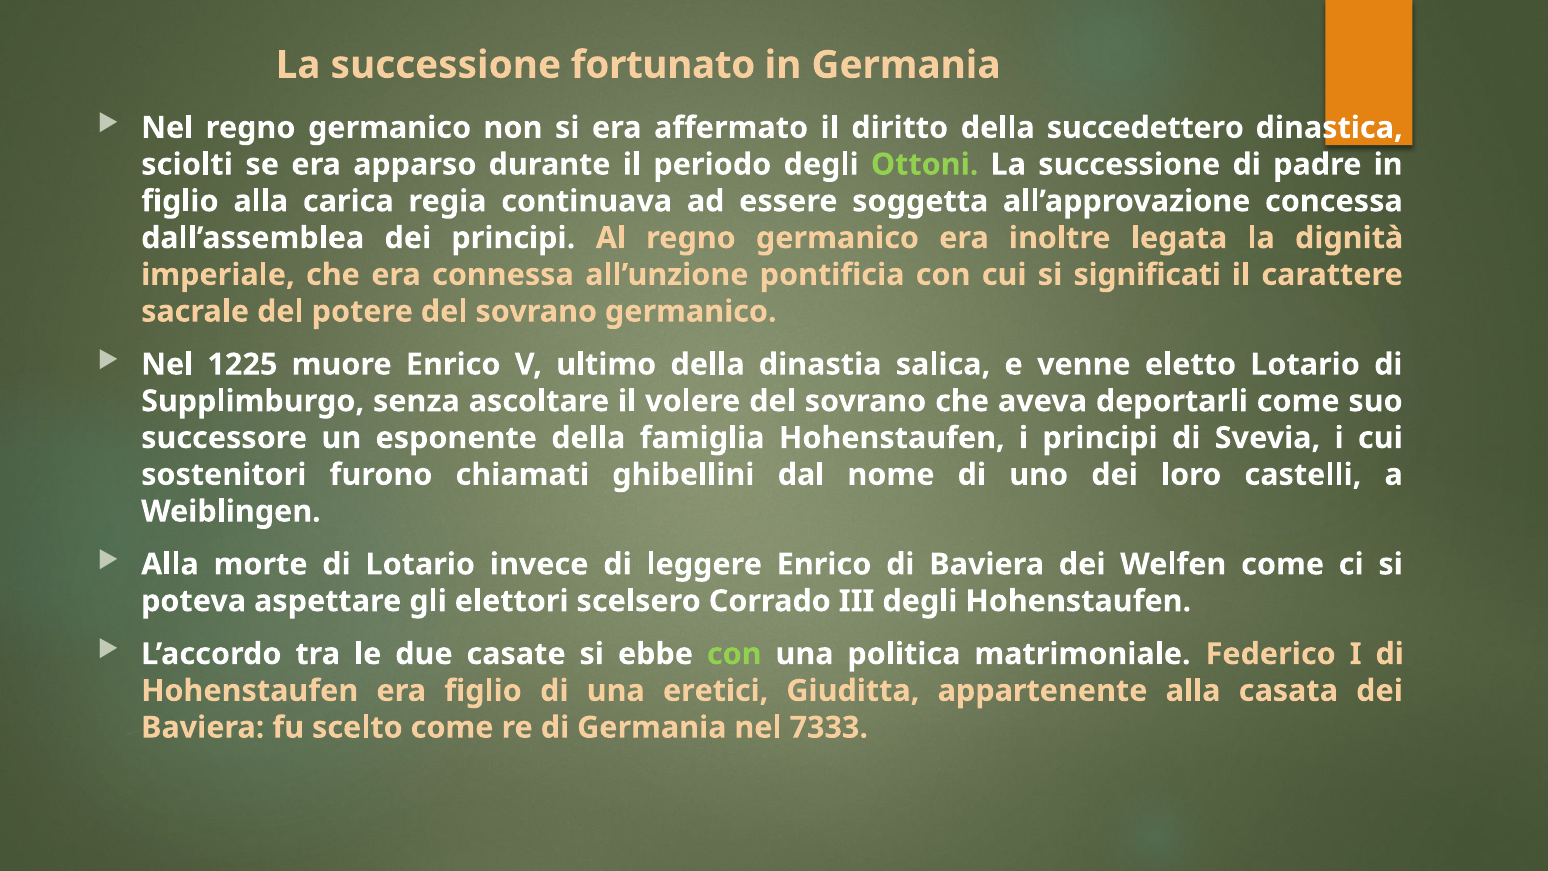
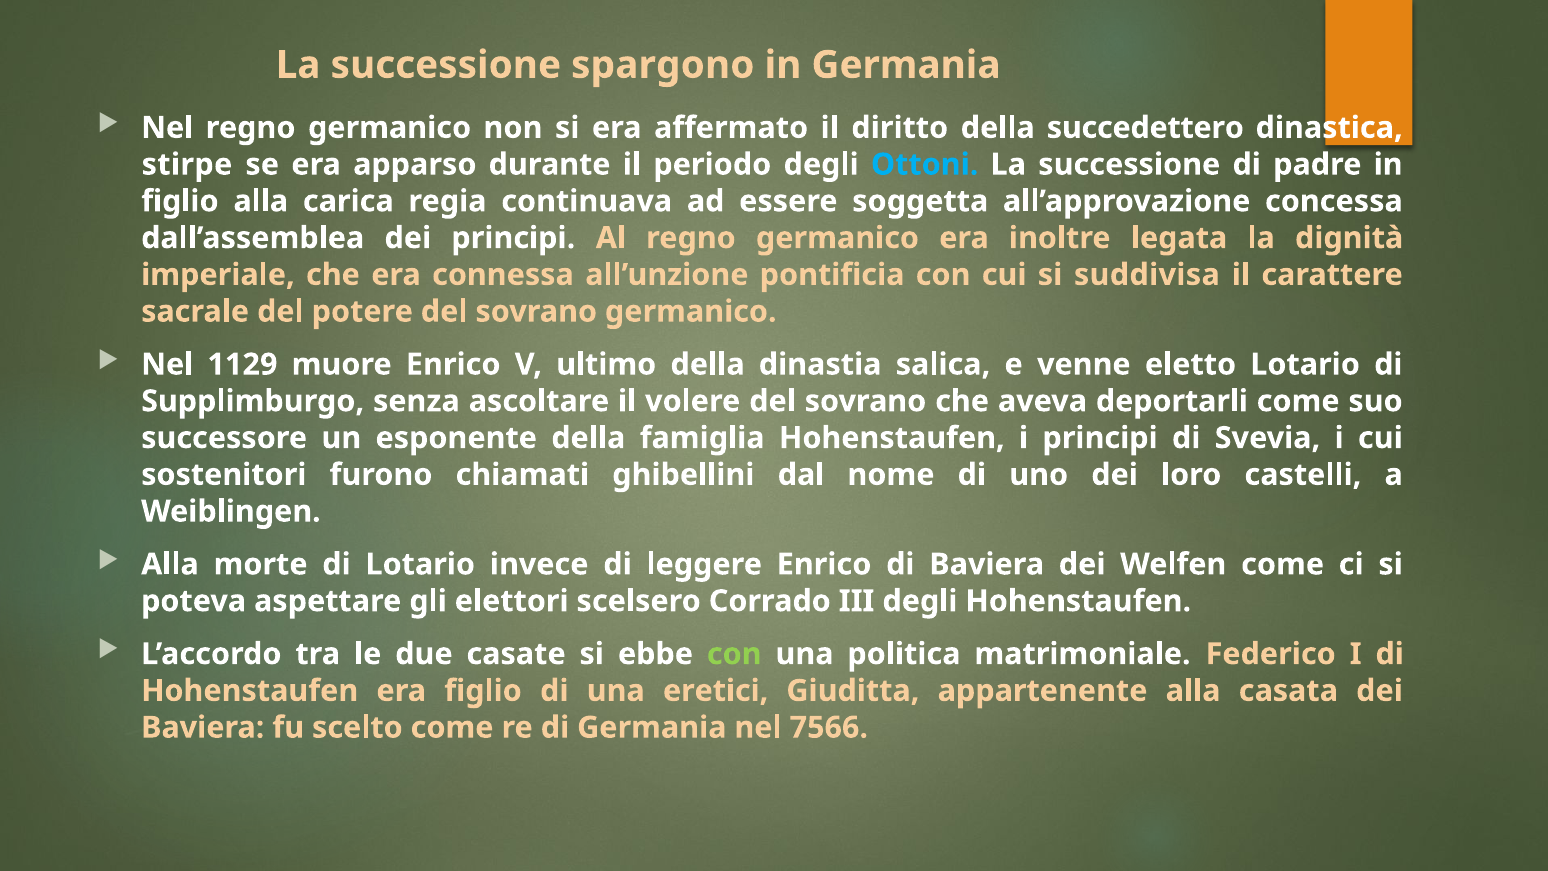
fortunato: fortunato -> spargono (663, 65)
sciolti: sciolti -> stirpe (187, 164)
Ottoni colour: light green -> light blue (925, 164)
significati: significati -> suddivisa (1147, 275)
1225: 1225 -> 1129 (242, 364)
7333: 7333 -> 7566 (829, 727)
